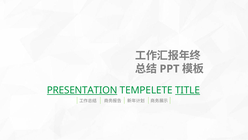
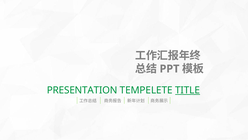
PRESENTATION underline: present -> none (82, 90)
